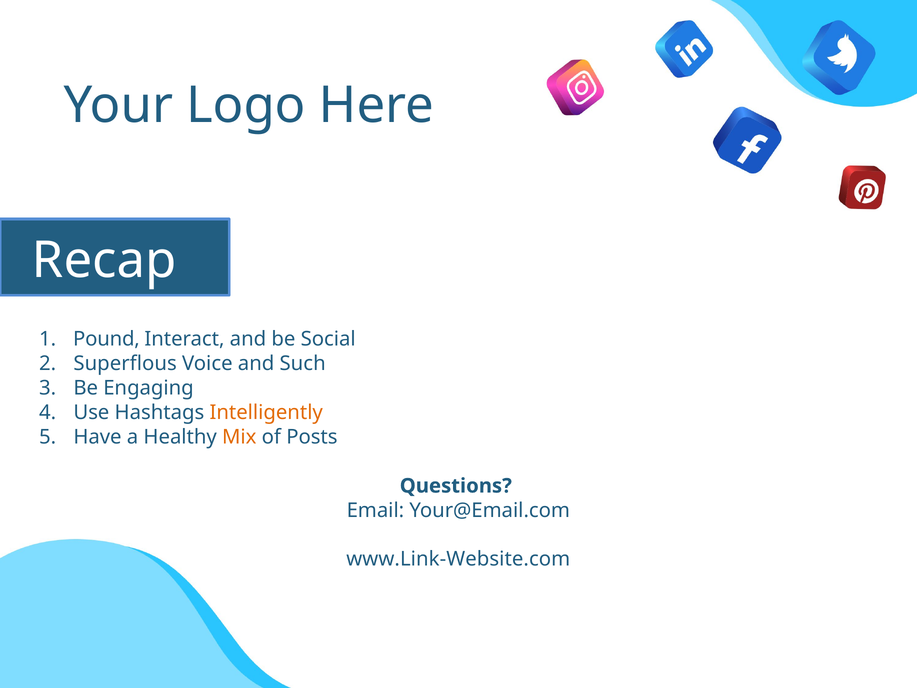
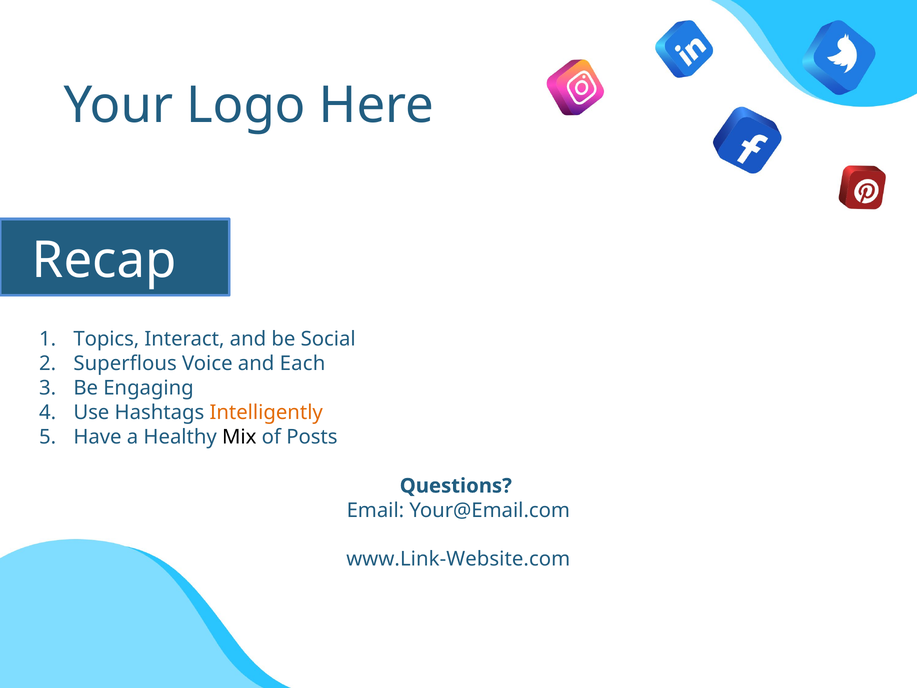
Pound: Pound -> Topics (106, 339)
Such: Such -> Each (303, 364)
Mix colour: orange -> black (239, 437)
